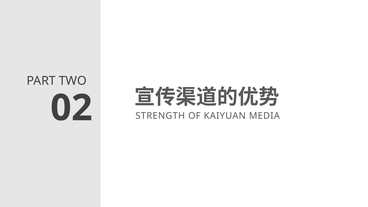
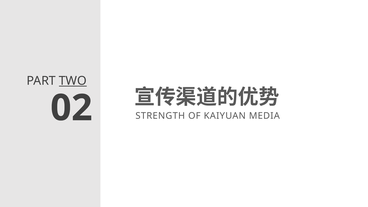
TWO underline: none -> present (73, 81)
